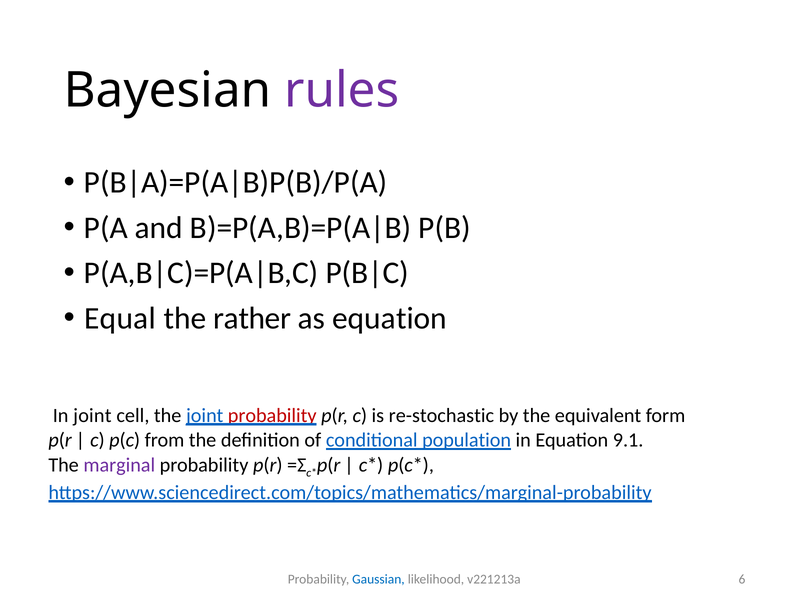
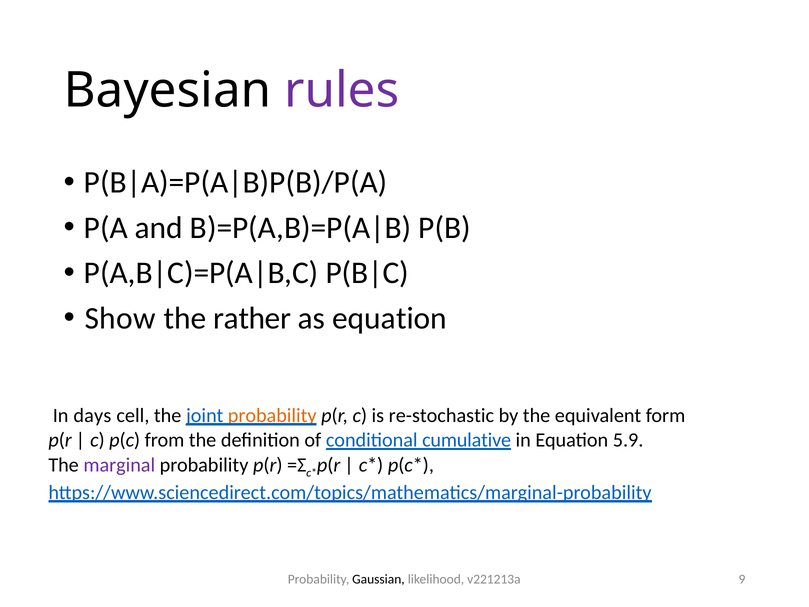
Equal: Equal -> Show (120, 318)
In joint: joint -> days (92, 415)
probability colour: red -> orange (272, 415)
population: population -> cumulative (467, 440)
9.1: 9.1 -> 5.9 (628, 440)
Gaussian colour: blue -> black (378, 579)
6: 6 -> 9 (742, 579)
